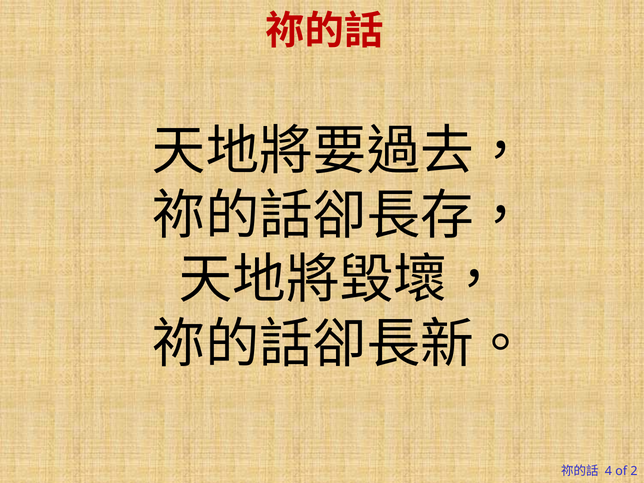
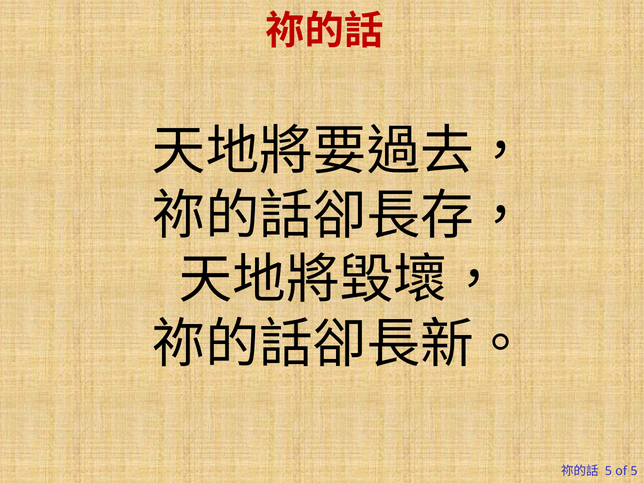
4: 4 -> 5 (608, 471)
of 2: 2 -> 5 (634, 471)
